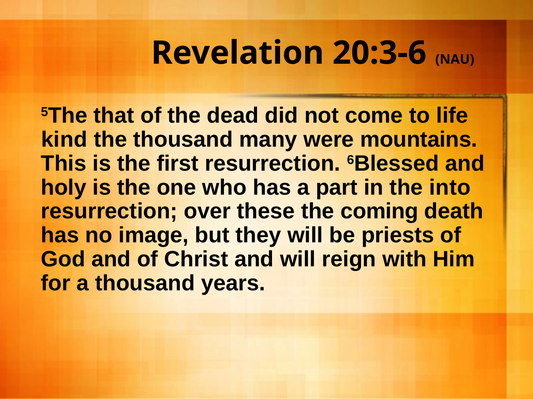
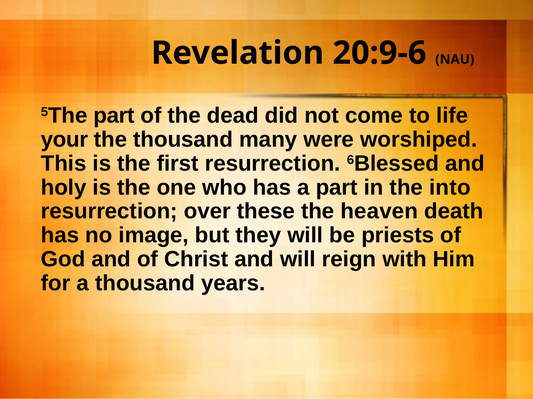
20:3-6: 20:3-6 -> 20:9-6 (379, 53)
5The that: that -> part (114, 116)
kind: kind -> your (64, 140)
mountains: mountains -> worshiped (419, 140)
coming: coming -> heaven (379, 212)
